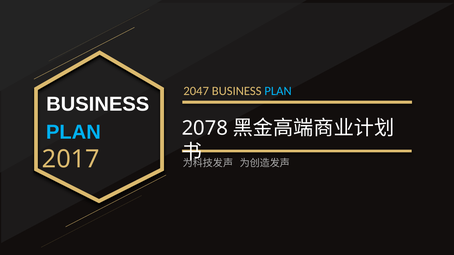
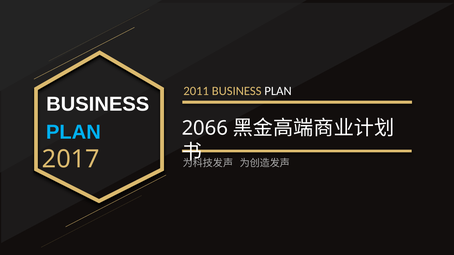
2047: 2047 -> 2011 (196, 91)
PLAN colour: light blue -> white (278, 91)
2078: 2078 -> 2066 (205, 128)
